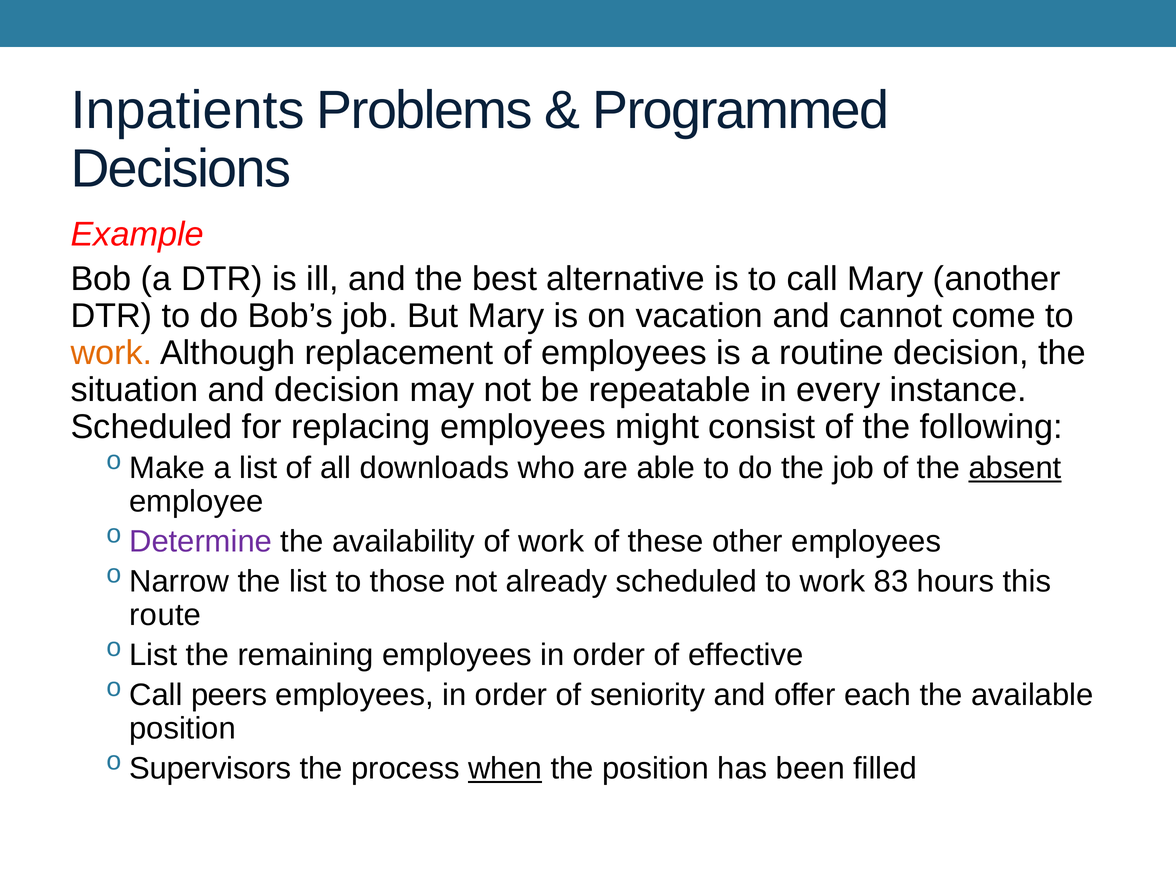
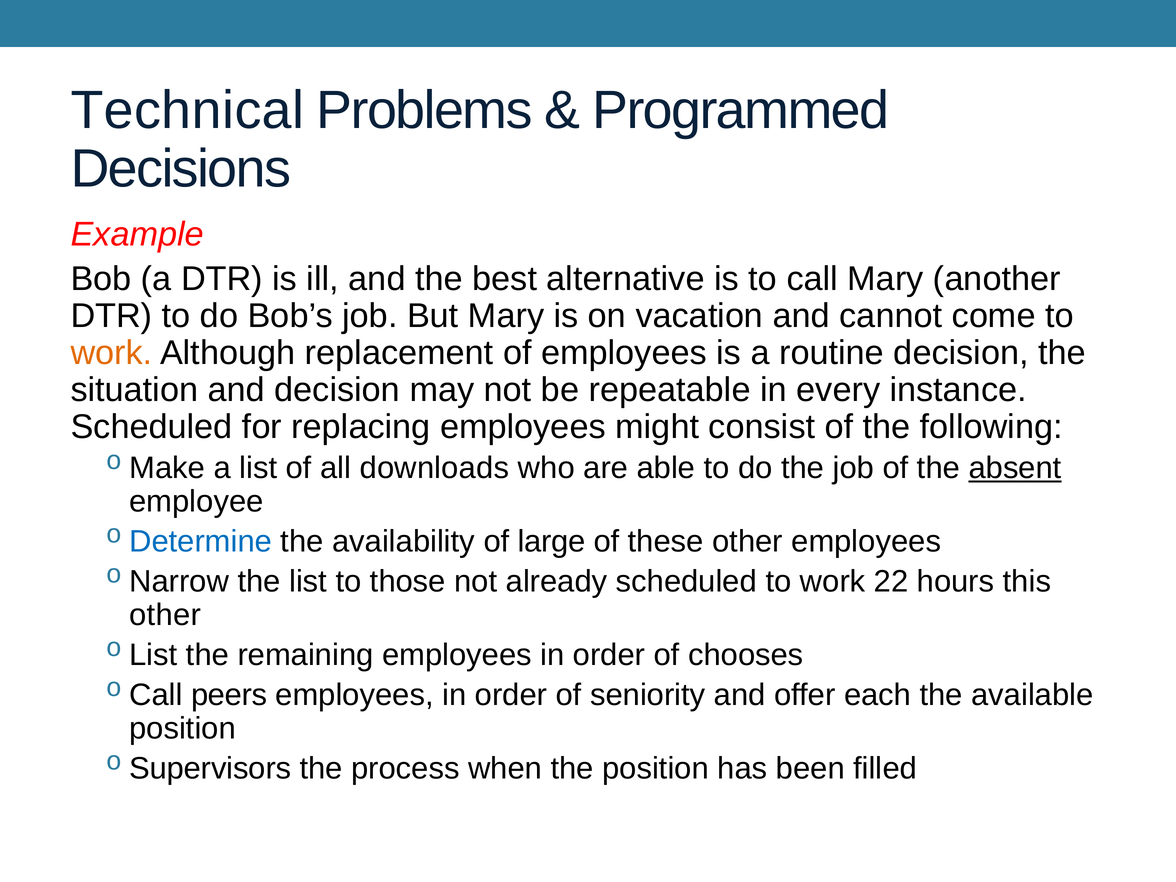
Inpatients: Inpatients -> Technical (187, 111)
Determine colour: purple -> blue (201, 542)
of work: work -> large (552, 542)
83: 83 -> 22 (891, 582)
route: route -> other (165, 615)
effective: effective -> chooses (746, 655)
when underline: present -> none (505, 769)
